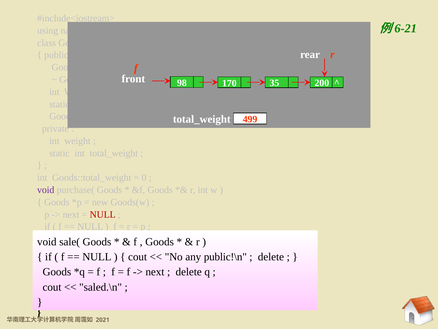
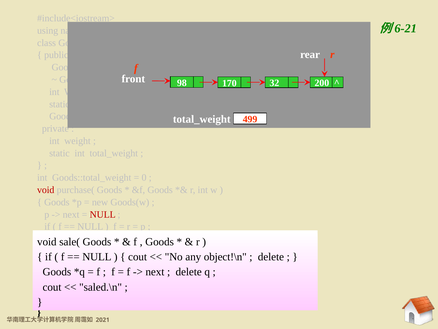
35: 35 -> 32 (274, 83)
void colour: purple -> red (46, 190)
public!\n: public!\n -> object!\n (225, 256)
